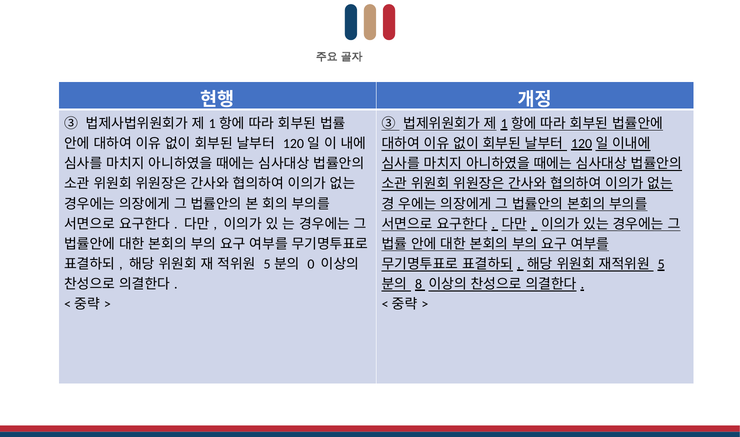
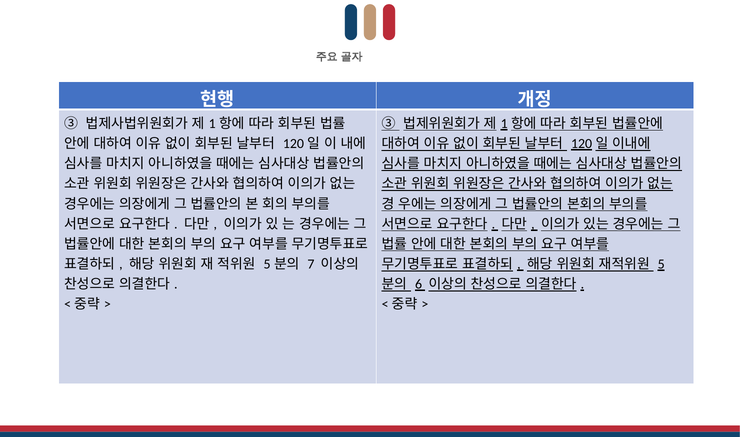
0: 0 -> 7 (311, 264)
8: 8 -> 6 (419, 284)
